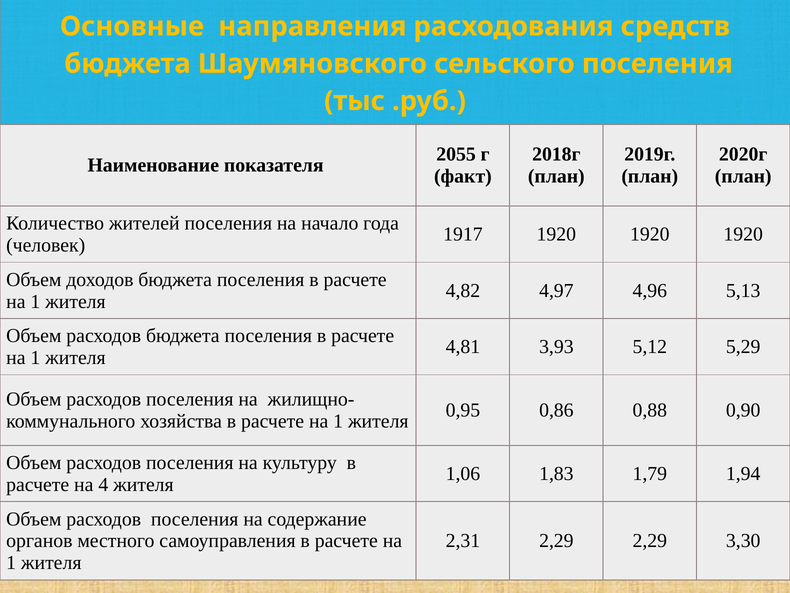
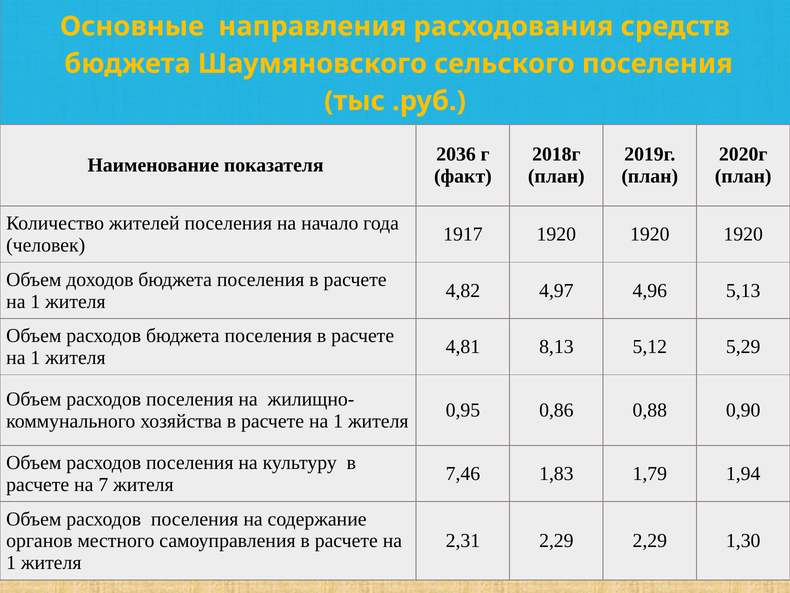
2055: 2055 -> 2036 (456, 154)
3,93: 3,93 -> 8,13 (556, 347)
1,06: 1,06 -> 7,46 (463, 473)
4: 4 -> 7 (103, 484)
3,30: 3,30 -> 1,30 (743, 540)
